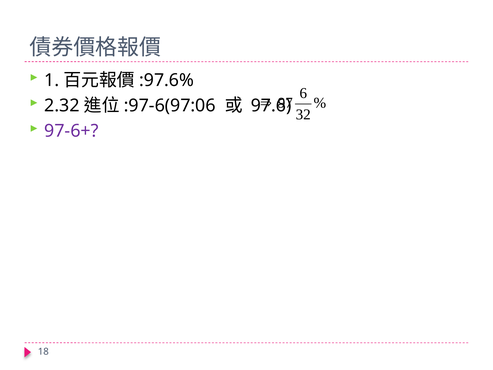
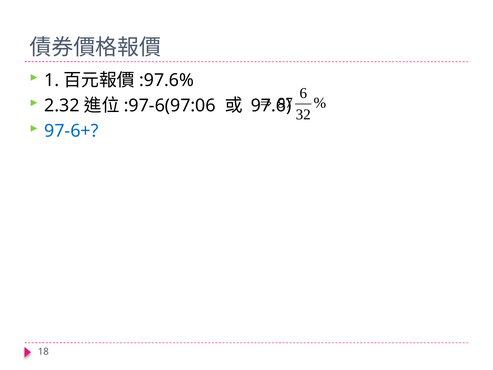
97-6+ colour: purple -> blue (71, 131)
